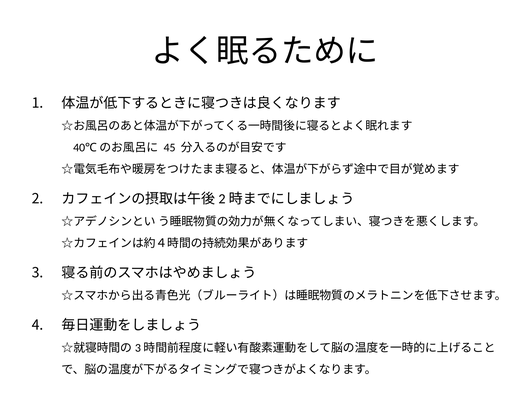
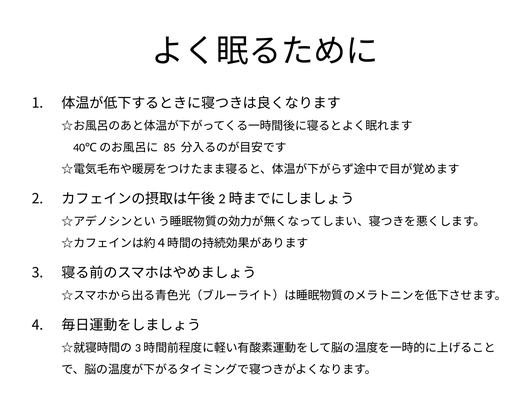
45: 45 -> 85 (170, 147)
